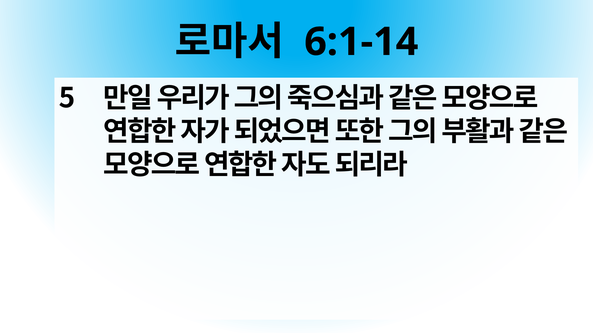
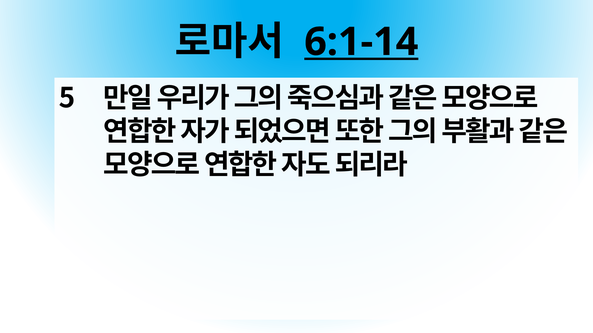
6:1-14 underline: none -> present (361, 42)
